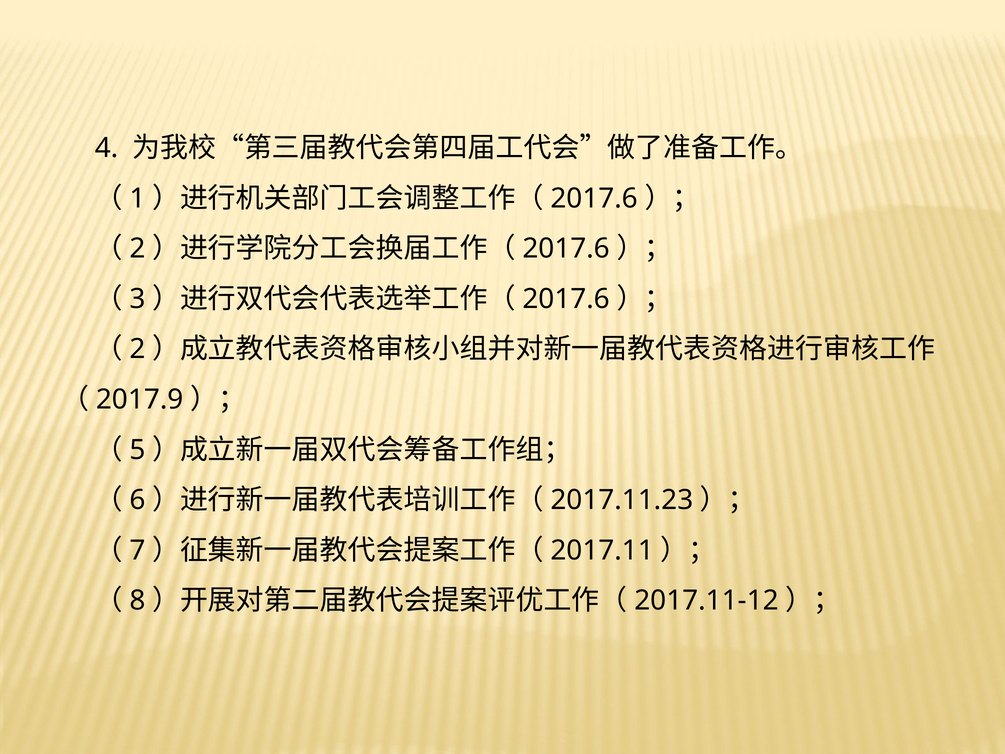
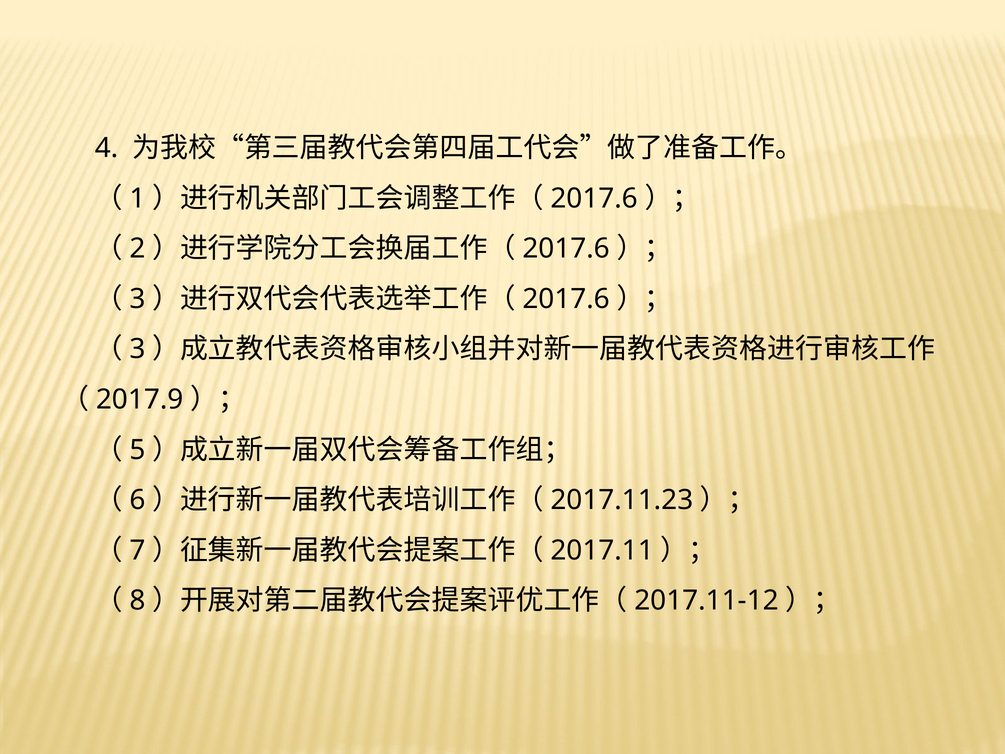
2: 2 -> 3 (137, 349)
